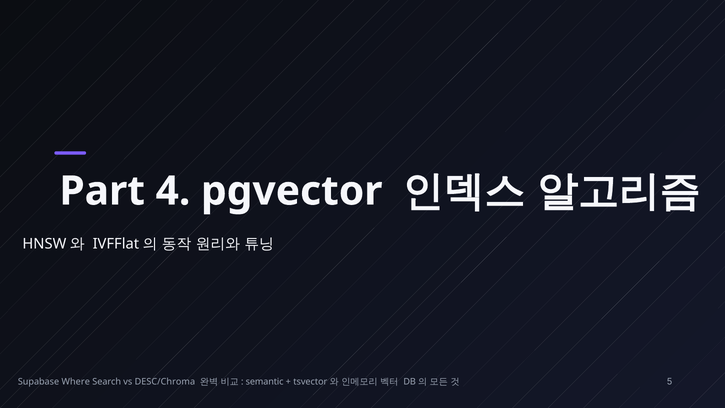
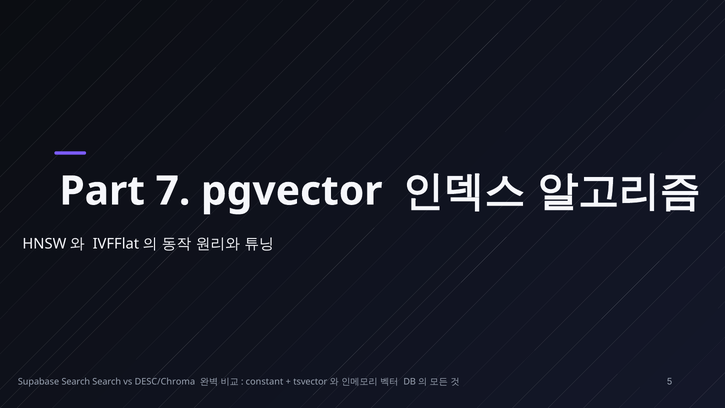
4: 4 -> 7 (173, 191)
Supabase Where: Where -> Search (76, 382)
semantic: semantic -> constant (265, 382)
